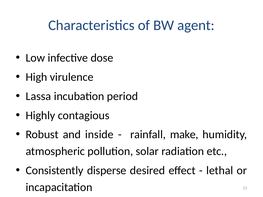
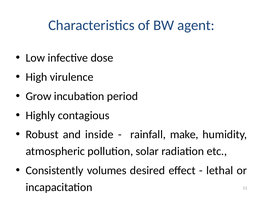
Lassa: Lassa -> Grow (38, 96)
disperse: disperse -> volumes (107, 171)
